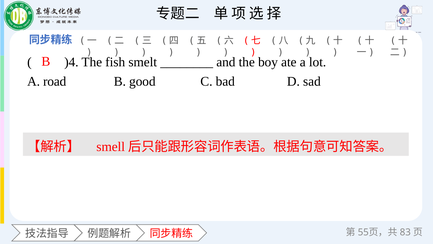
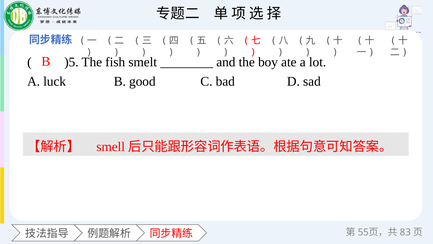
)4: )4 -> )5 (71, 62)
road: road -> luck (55, 81)
